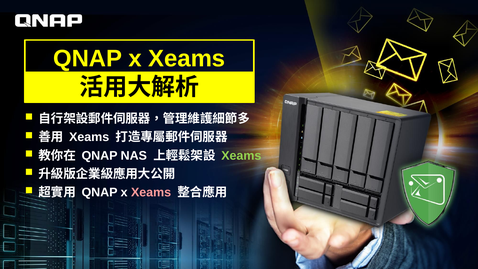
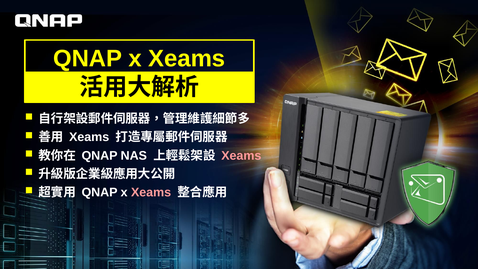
Xeams colour: light green -> pink (241, 156)
